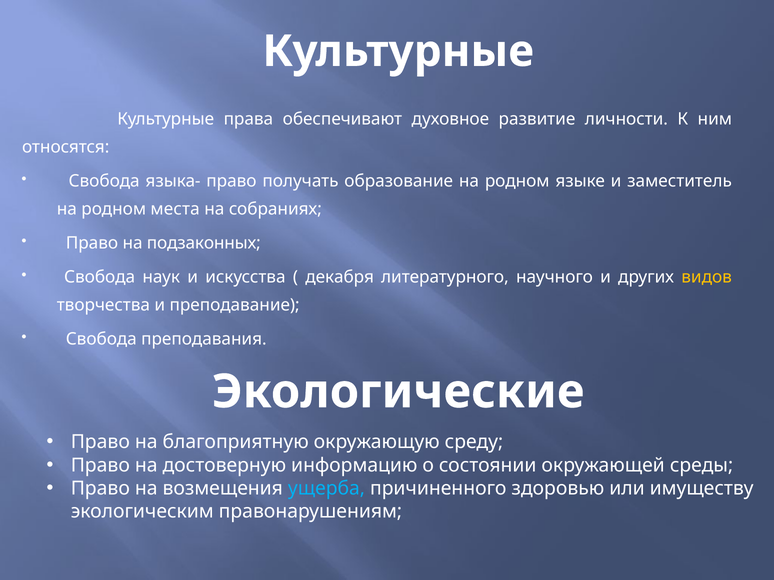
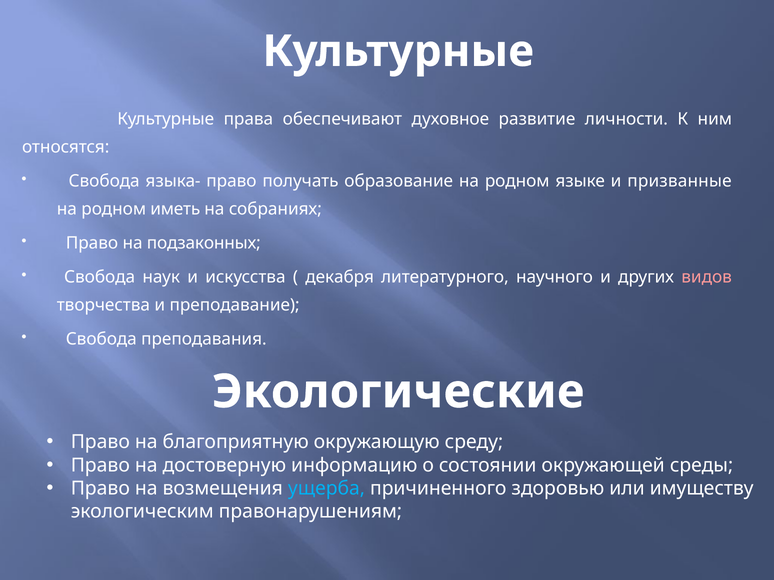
заместитель: заместитель -> призванные (679, 181)
места: места -> иметь (175, 209)
видов colour: yellow -> pink (707, 277)
